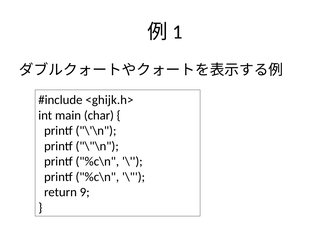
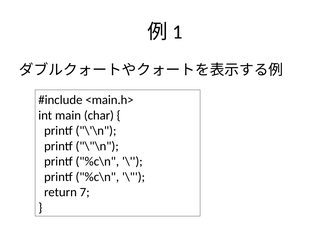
<ghijk.h>: <ghijk.h> -> <main.h> (110, 100)
9: 9 -> 7 (85, 193)
